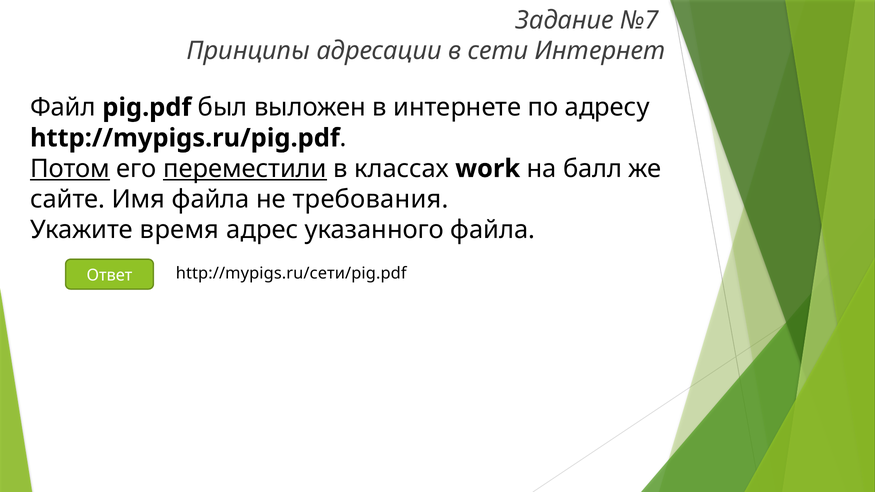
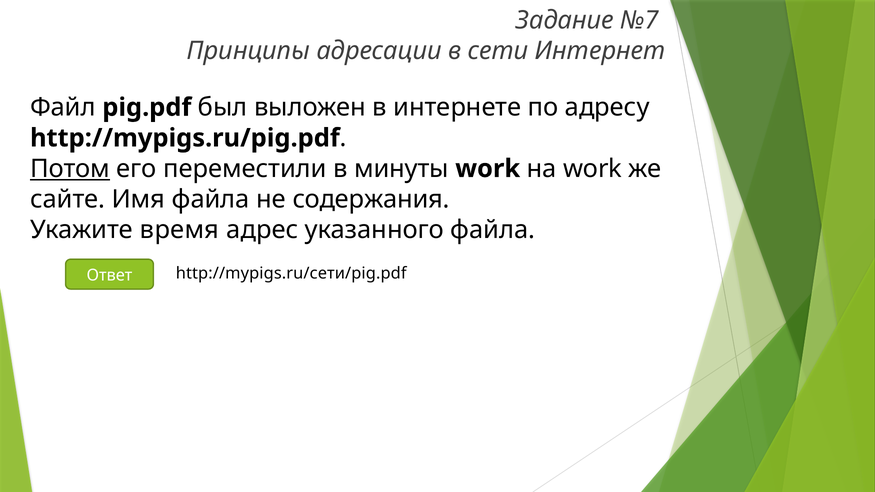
переместили underline: present -> none (245, 169)
классах: классах -> минуты (402, 169)
на балл: балл -> work (593, 169)
требования: требования -> содержания (371, 199)
